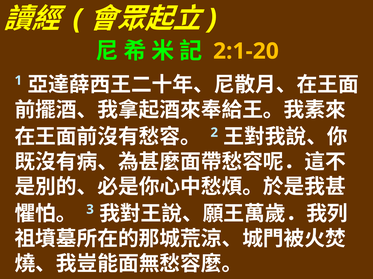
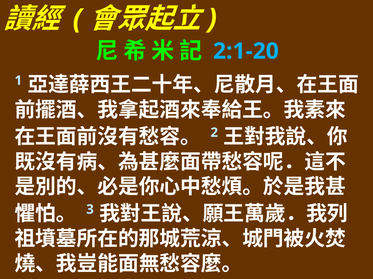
2:1-20 colour: yellow -> light blue (246, 51)
